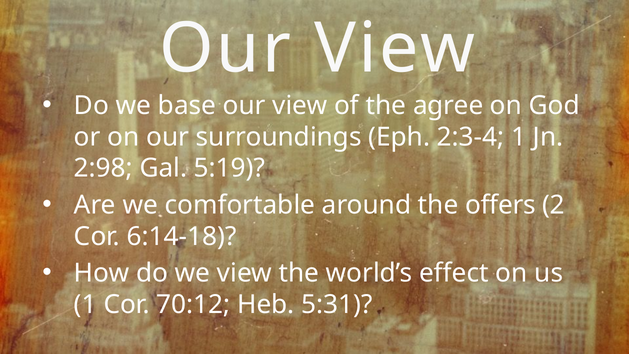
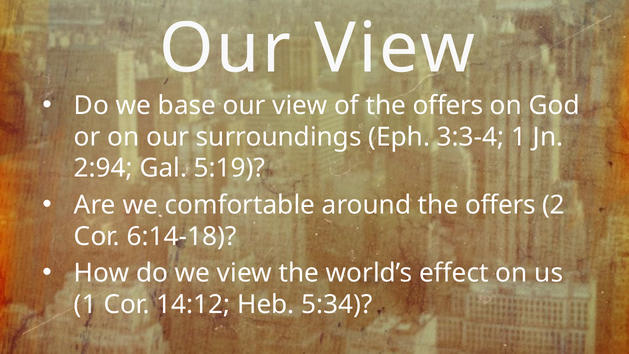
of the agree: agree -> offers (448, 105)
2:3-4: 2:3-4 -> 3:3-4 (471, 137)
2:98: 2:98 -> 2:94 (103, 168)
70:12: 70:12 -> 14:12 (193, 305)
5:31: 5:31 -> 5:34 (337, 305)
